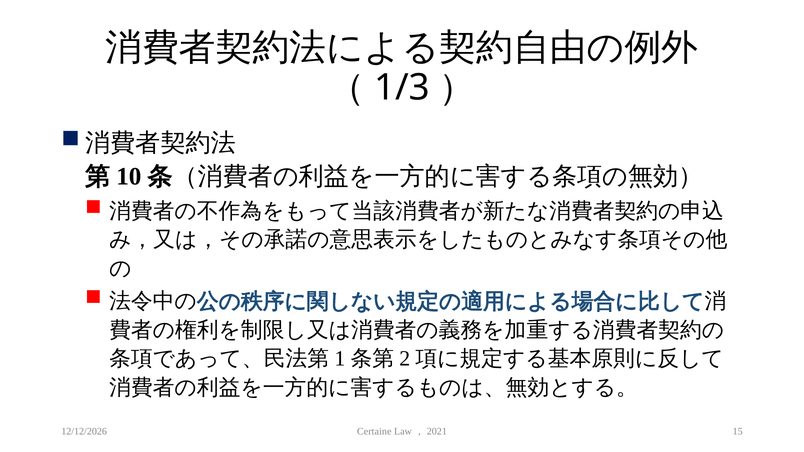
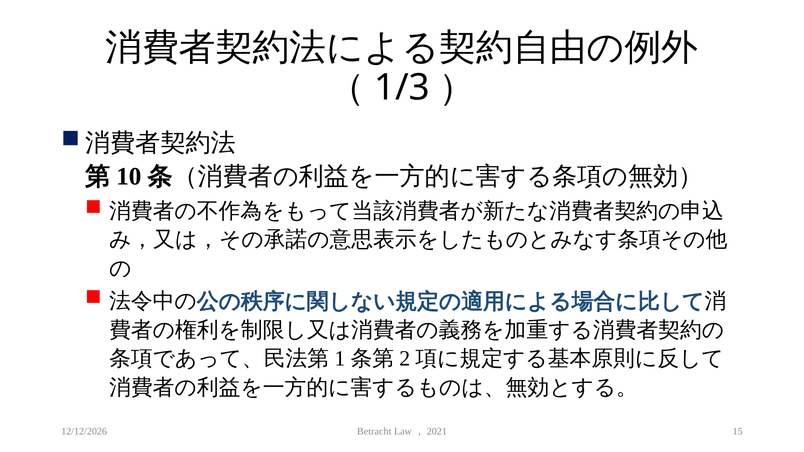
Certaine: Certaine -> Betracht (374, 432)
